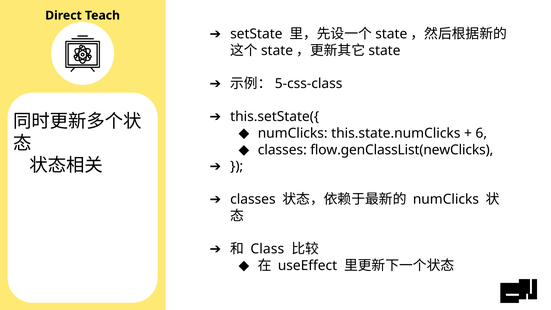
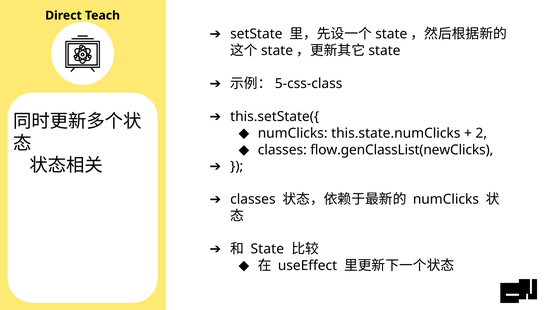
6: 6 -> 2 (481, 133)
Class: Class -> State (267, 249)
